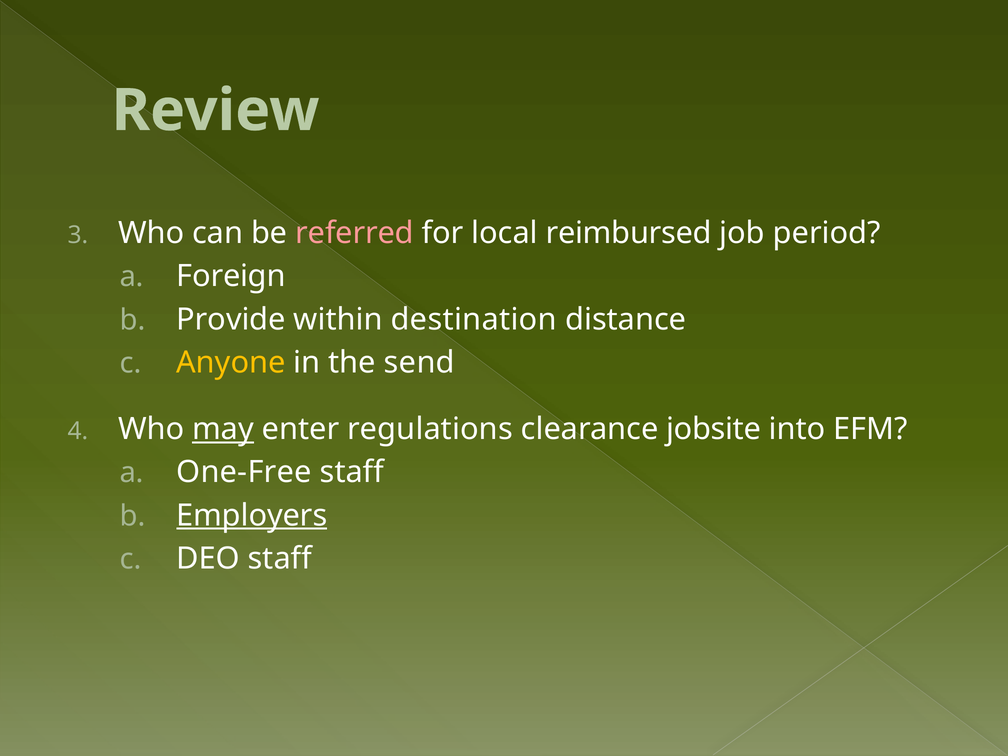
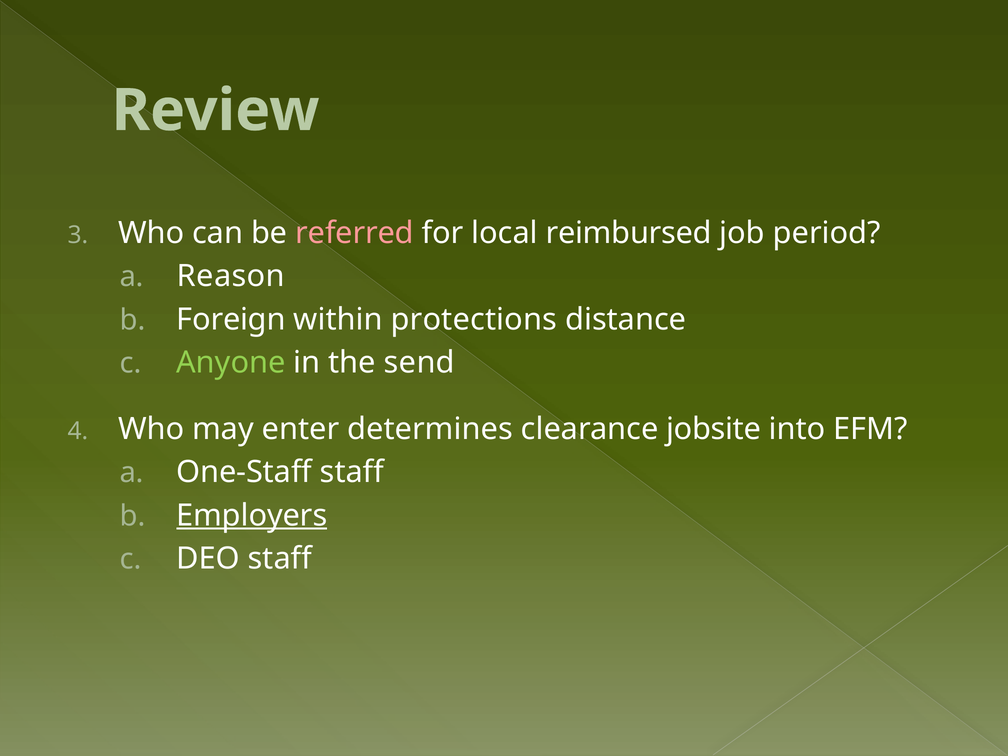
Foreign: Foreign -> Reason (231, 276)
Provide: Provide -> Foreign (231, 319)
destination: destination -> protections (474, 319)
Anyone colour: yellow -> light green (231, 363)
may underline: present -> none (223, 429)
regulations: regulations -> determines (430, 429)
One-Free: One-Free -> One-Staff (244, 472)
